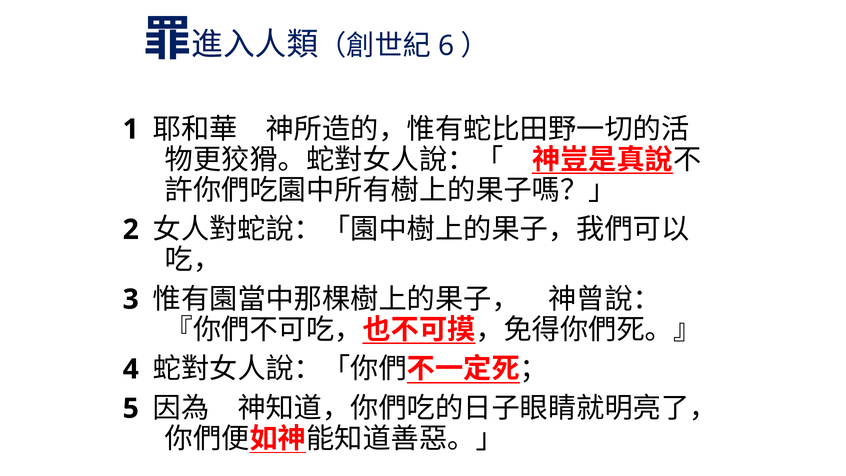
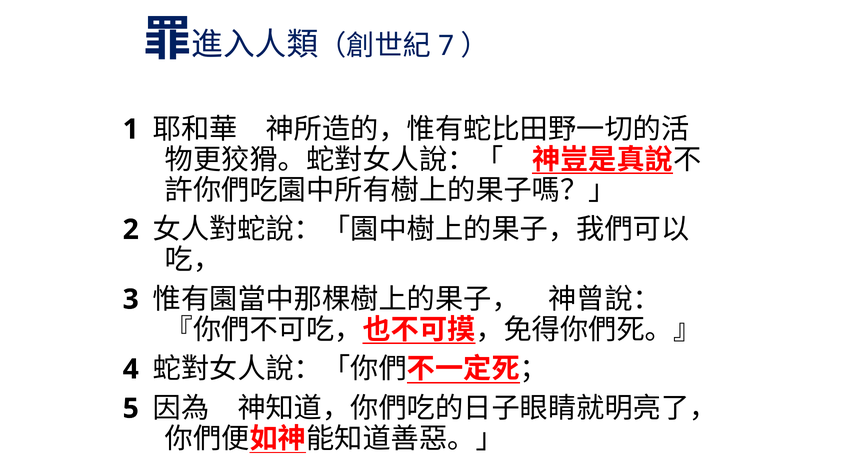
6: 6 -> 7 (446, 46)
